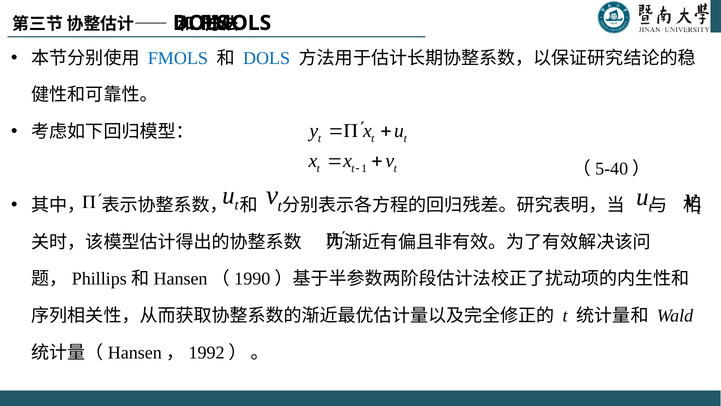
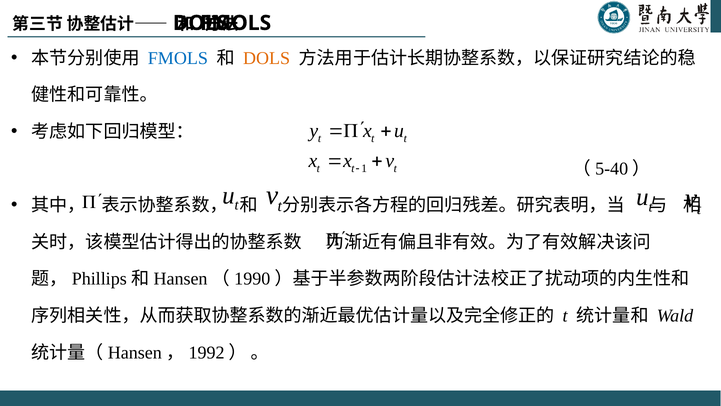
DOLS colour: blue -> orange (267, 58)
